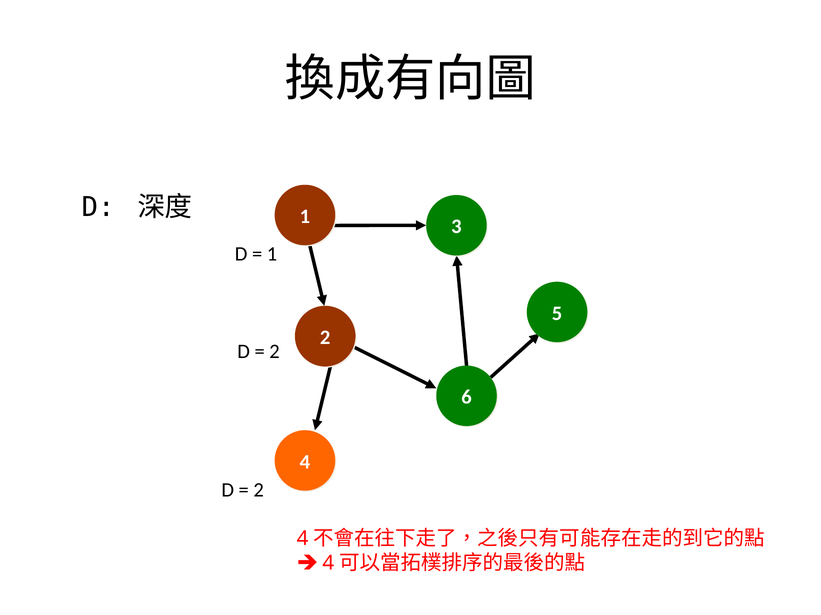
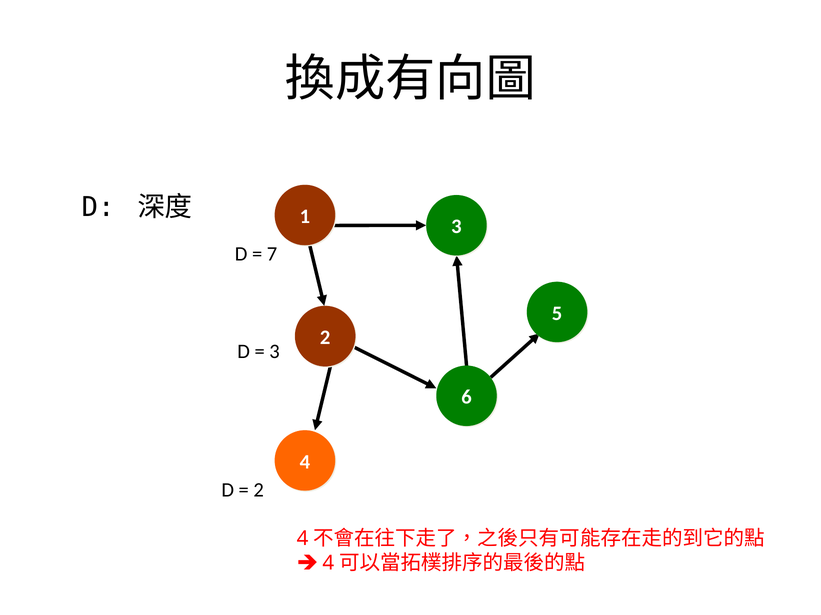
1: 1 -> 7 (272, 255)
2: 2 -> 3 (275, 352)
